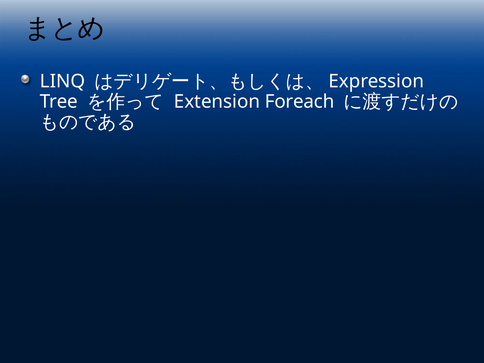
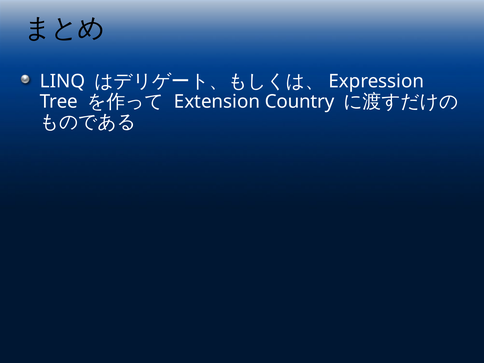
Foreach: Foreach -> Country (300, 102)
